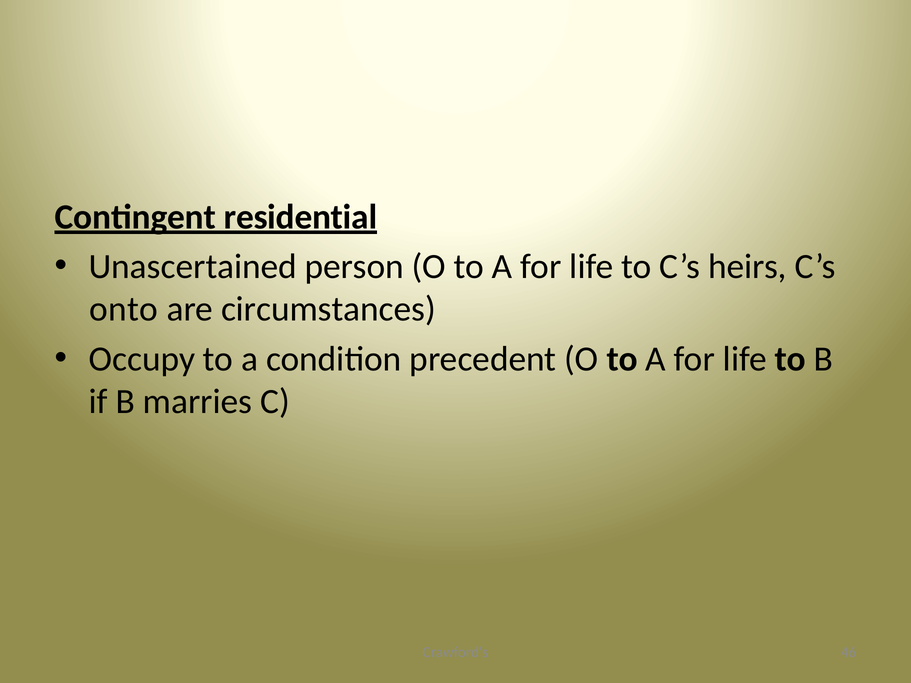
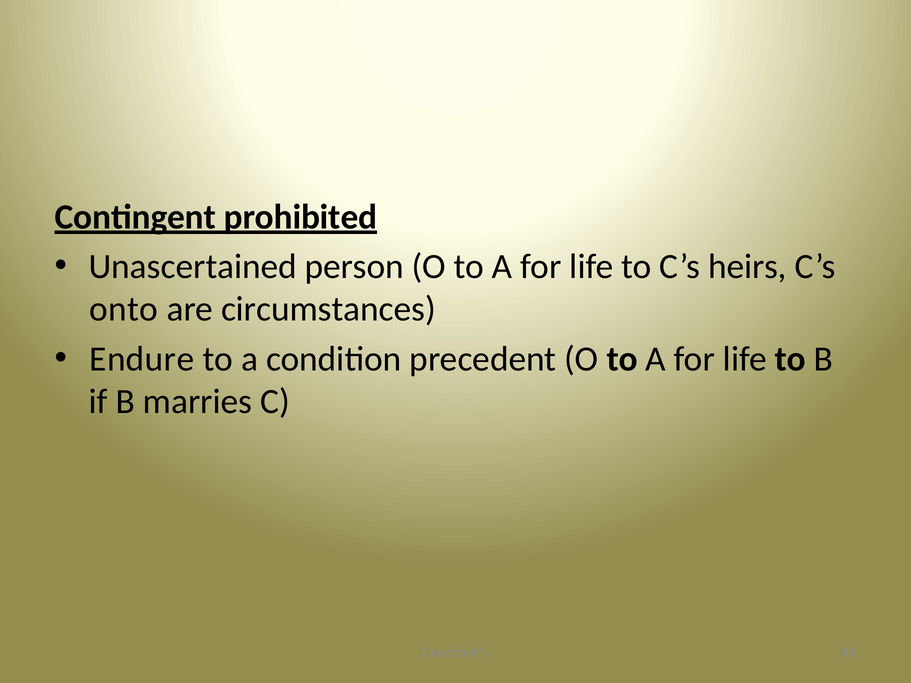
residential: residential -> prohibited (300, 217)
Occupy: Occupy -> Endure (142, 359)
